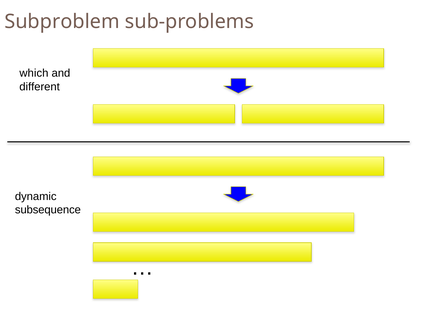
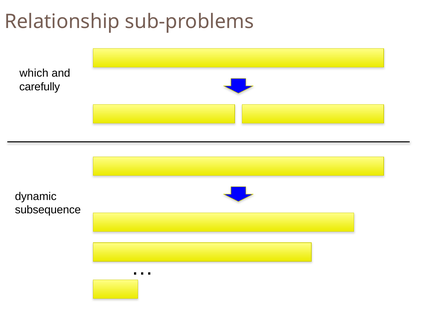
Subproblem: Subproblem -> Relationship (62, 21)
different: different -> carefully (40, 86)
